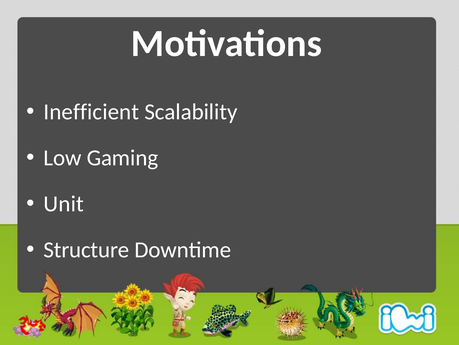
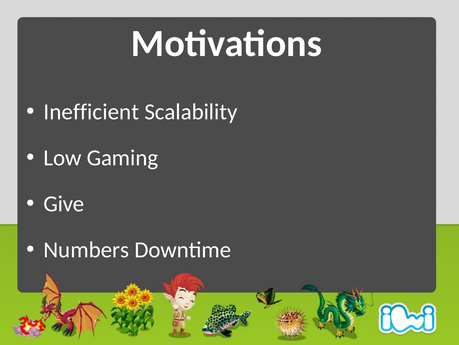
Unit: Unit -> Give (64, 204)
Structure: Structure -> Numbers (86, 249)
